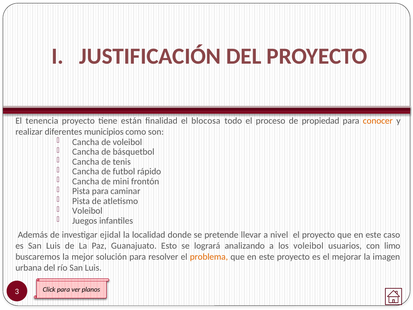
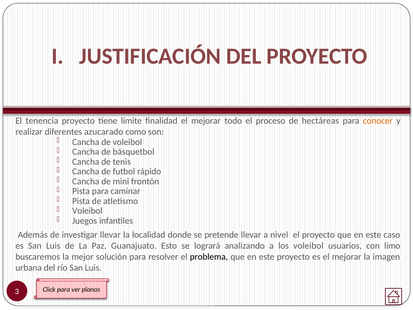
están: están -> límite (131, 121)
finalidad el blocosa: blocosa -> mejorar (206, 121)
propiedad: propiedad -> hectáreas (320, 121)
municipios: municipios -> azucarado (104, 132)
investigar ejidal: ejidal -> llevar (110, 235)
problema colour: orange -> black (209, 257)
